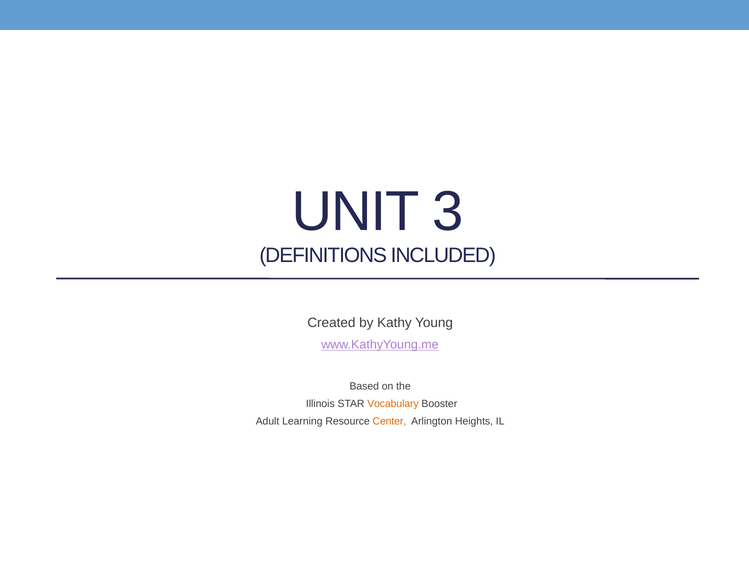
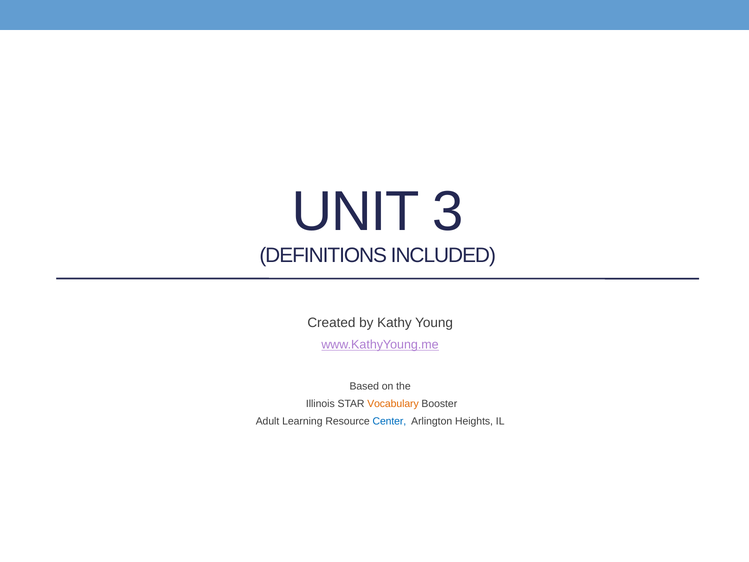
Center colour: orange -> blue (389, 421)
